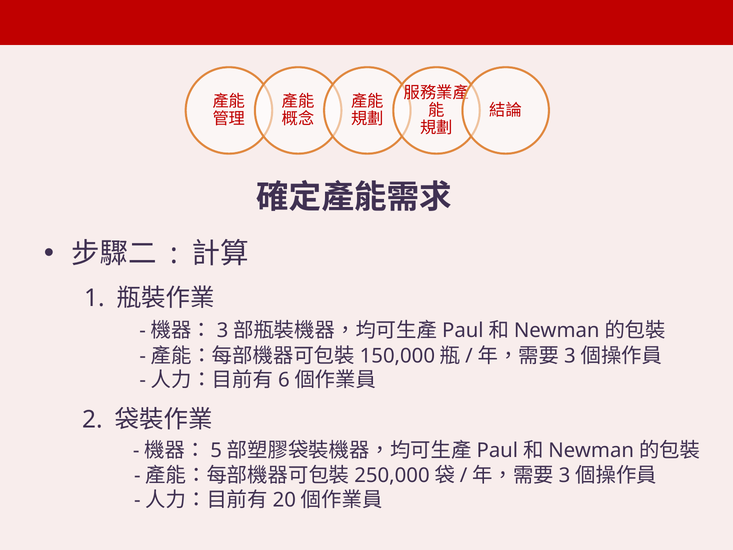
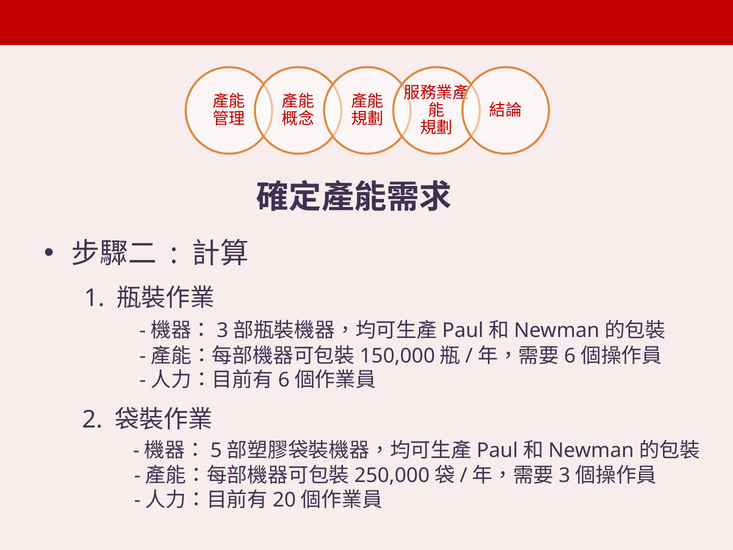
3: 3 -> 6 (570, 356)
